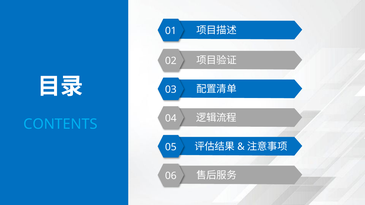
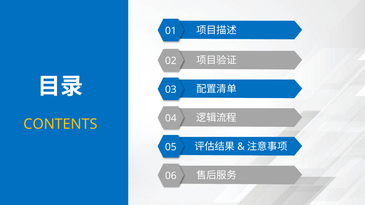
CONTENTS colour: light blue -> yellow (60, 124)
